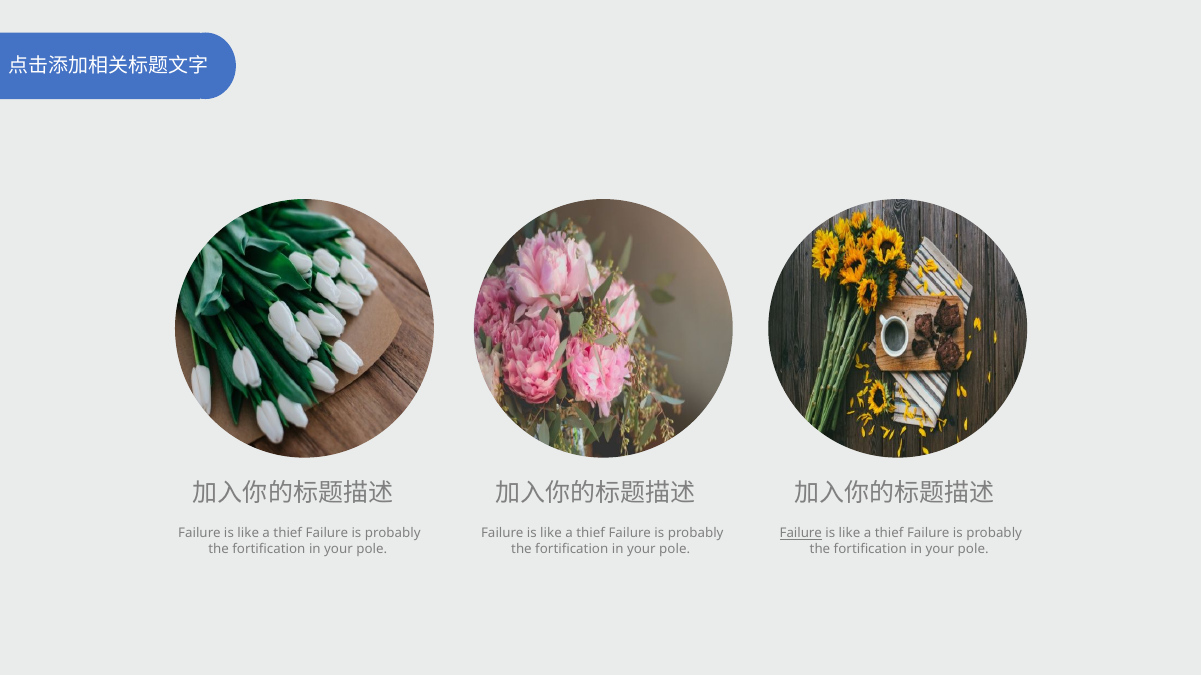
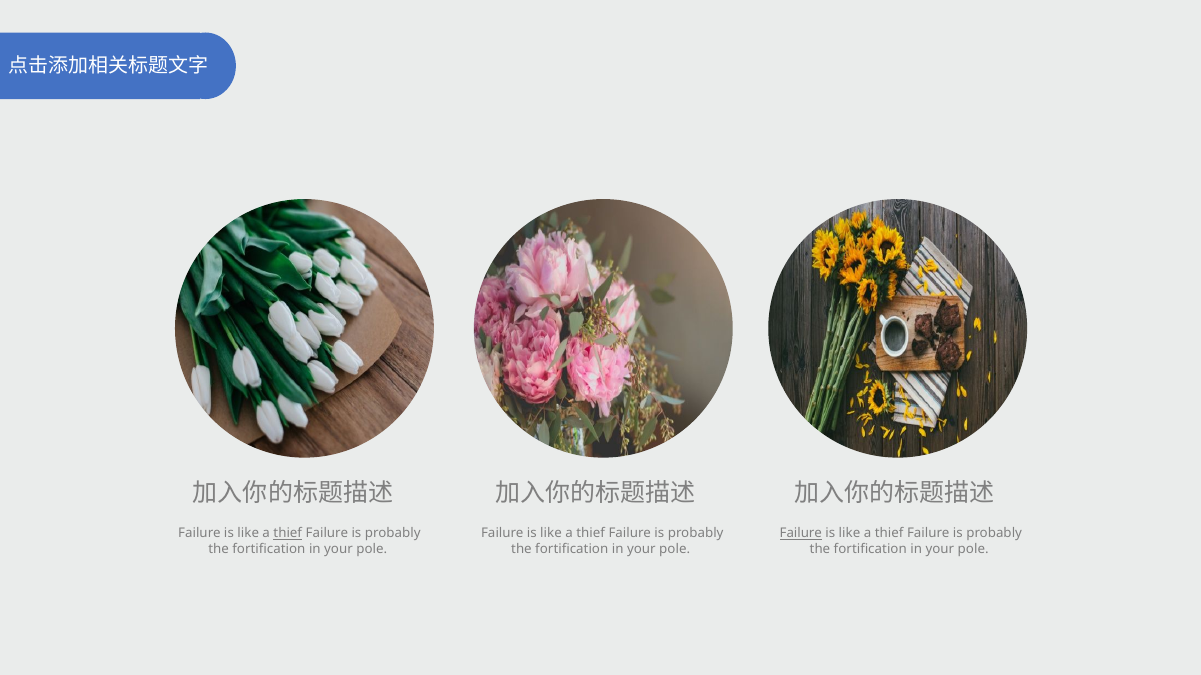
thief underline: none -> present (288, 534)
